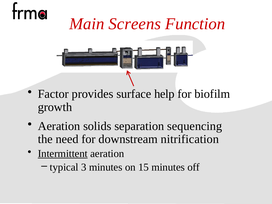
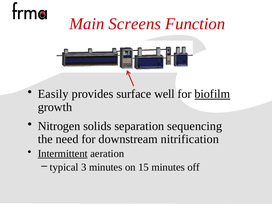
Factor: Factor -> Easily (53, 94)
help: help -> well (164, 94)
biofilm underline: none -> present (212, 94)
Aeration: Aeration -> Nitrogen (59, 126)
